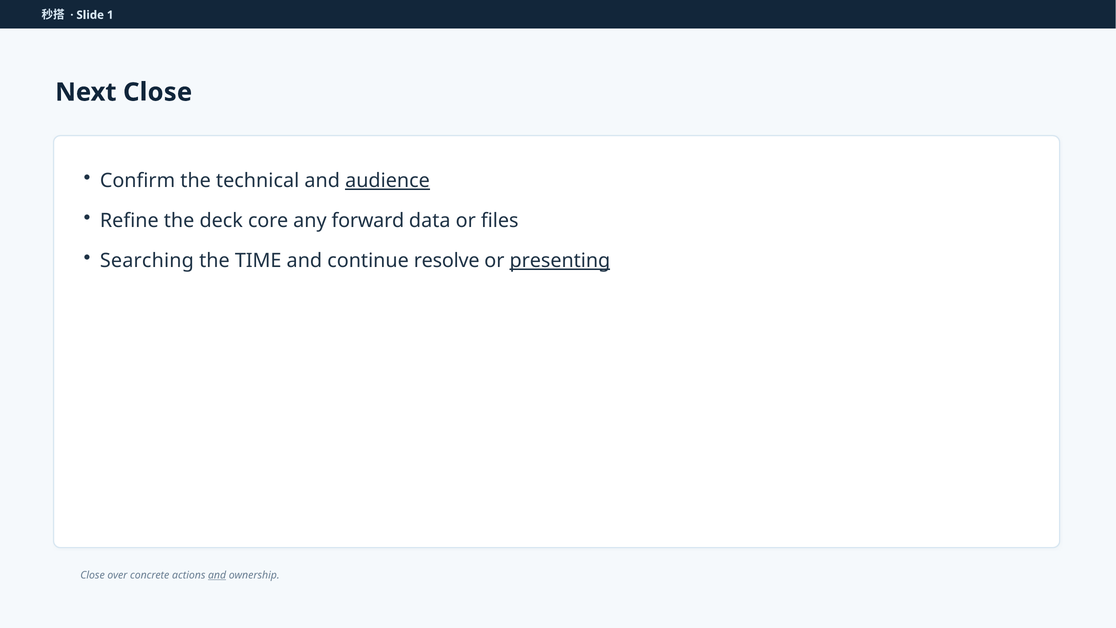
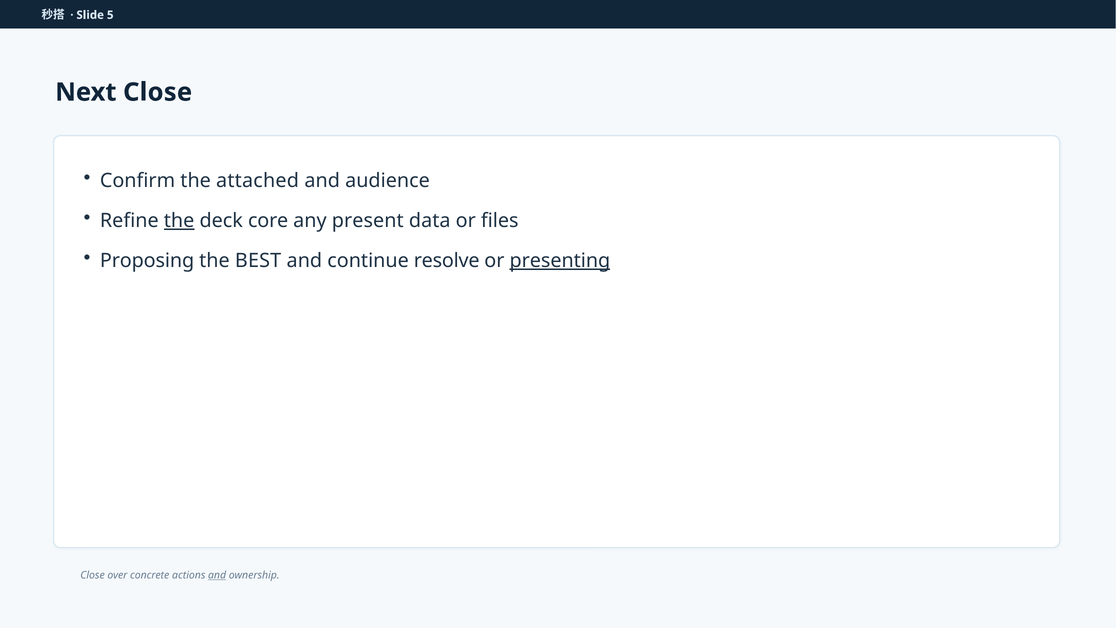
1: 1 -> 5 (110, 15)
technical: technical -> attached (258, 181)
audience underline: present -> none (387, 181)
the underline: none -> present (179, 221)
forward: forward -> present (368, 221)
Searching: Searching -> Proposing (147, 261)
TIME: TIME -> BEST (258, 261)
